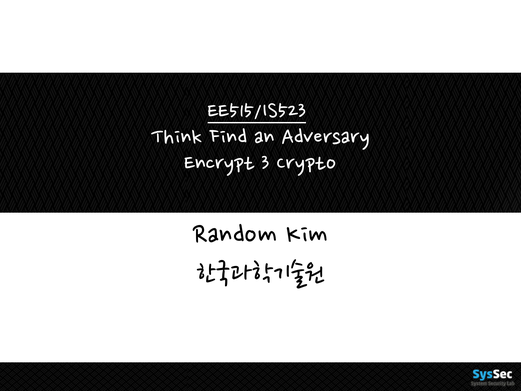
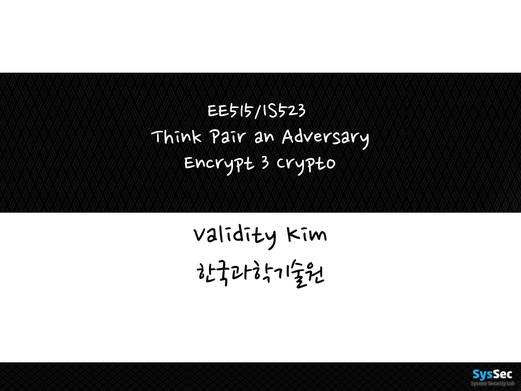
EE515/IS523 underline: present -> none (257, 111)
Find: Find -> Pair (228, 137)
Random: Random -> Validity (235, 235)
